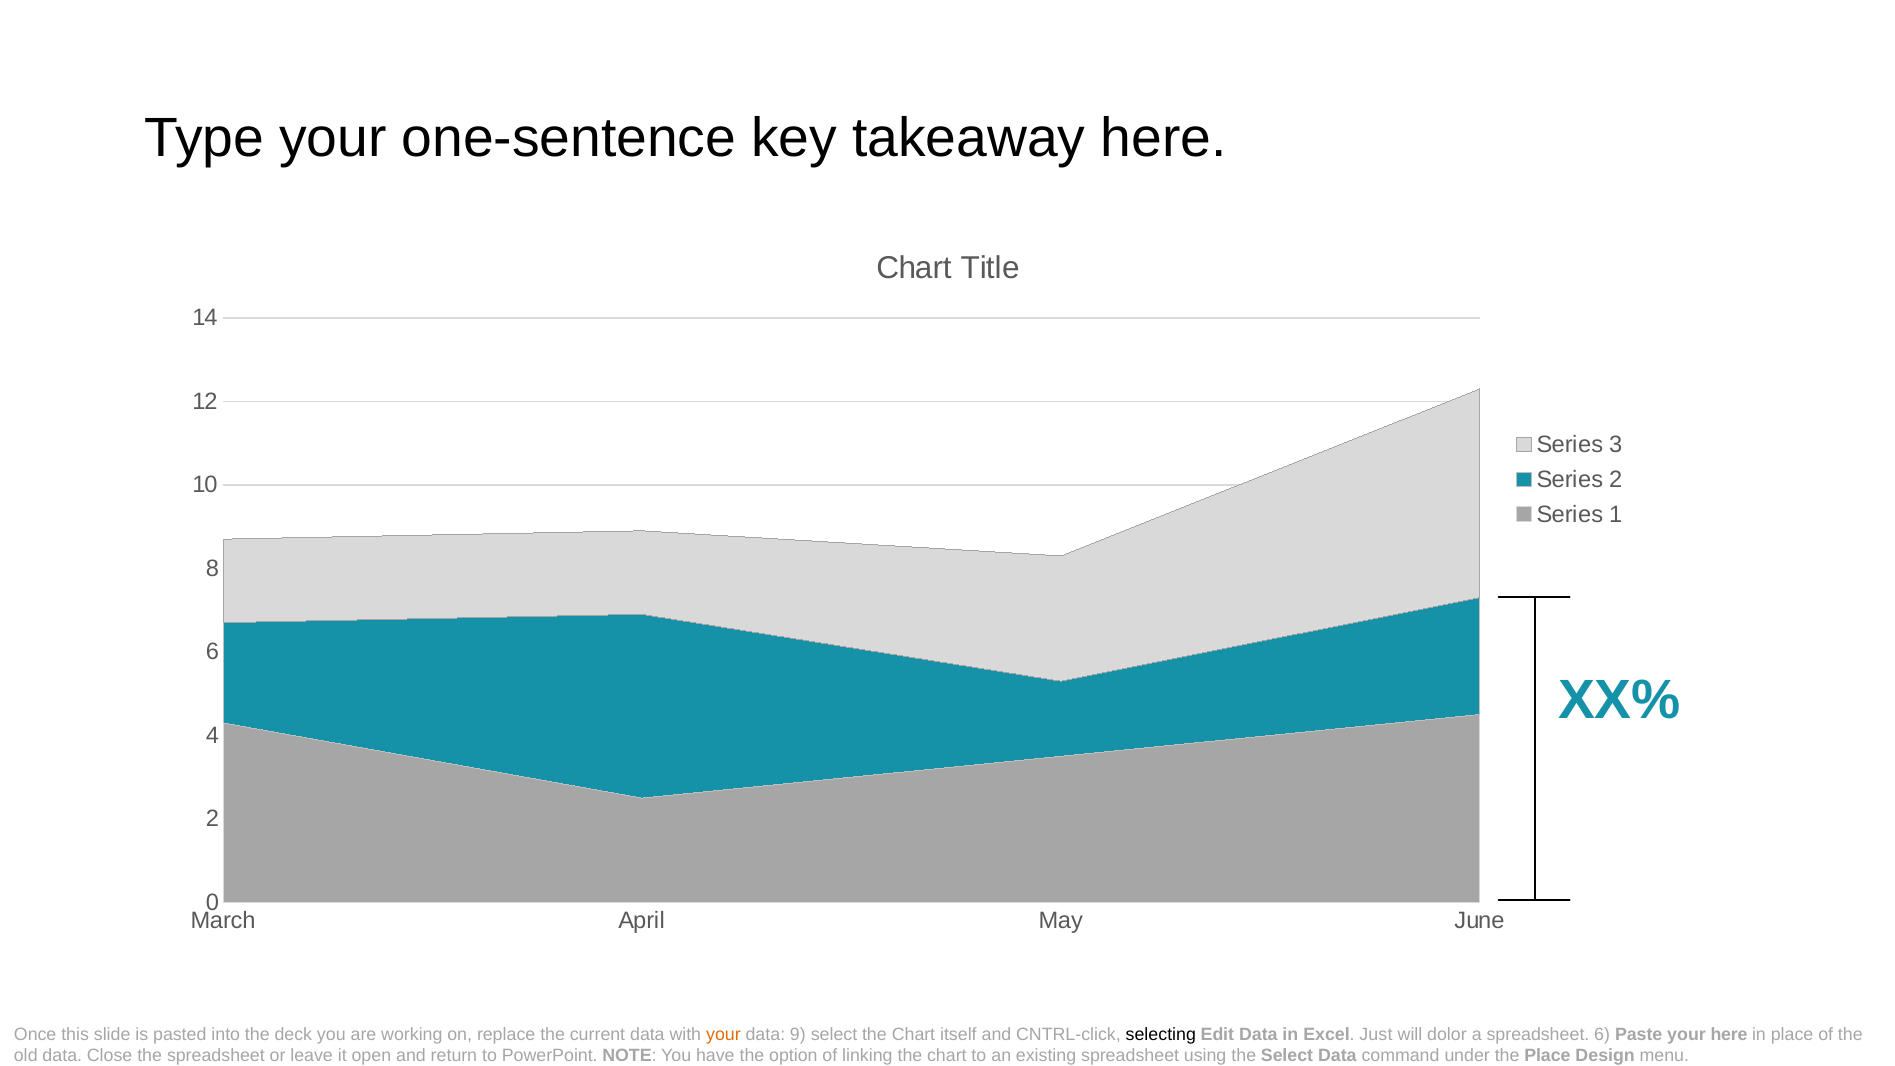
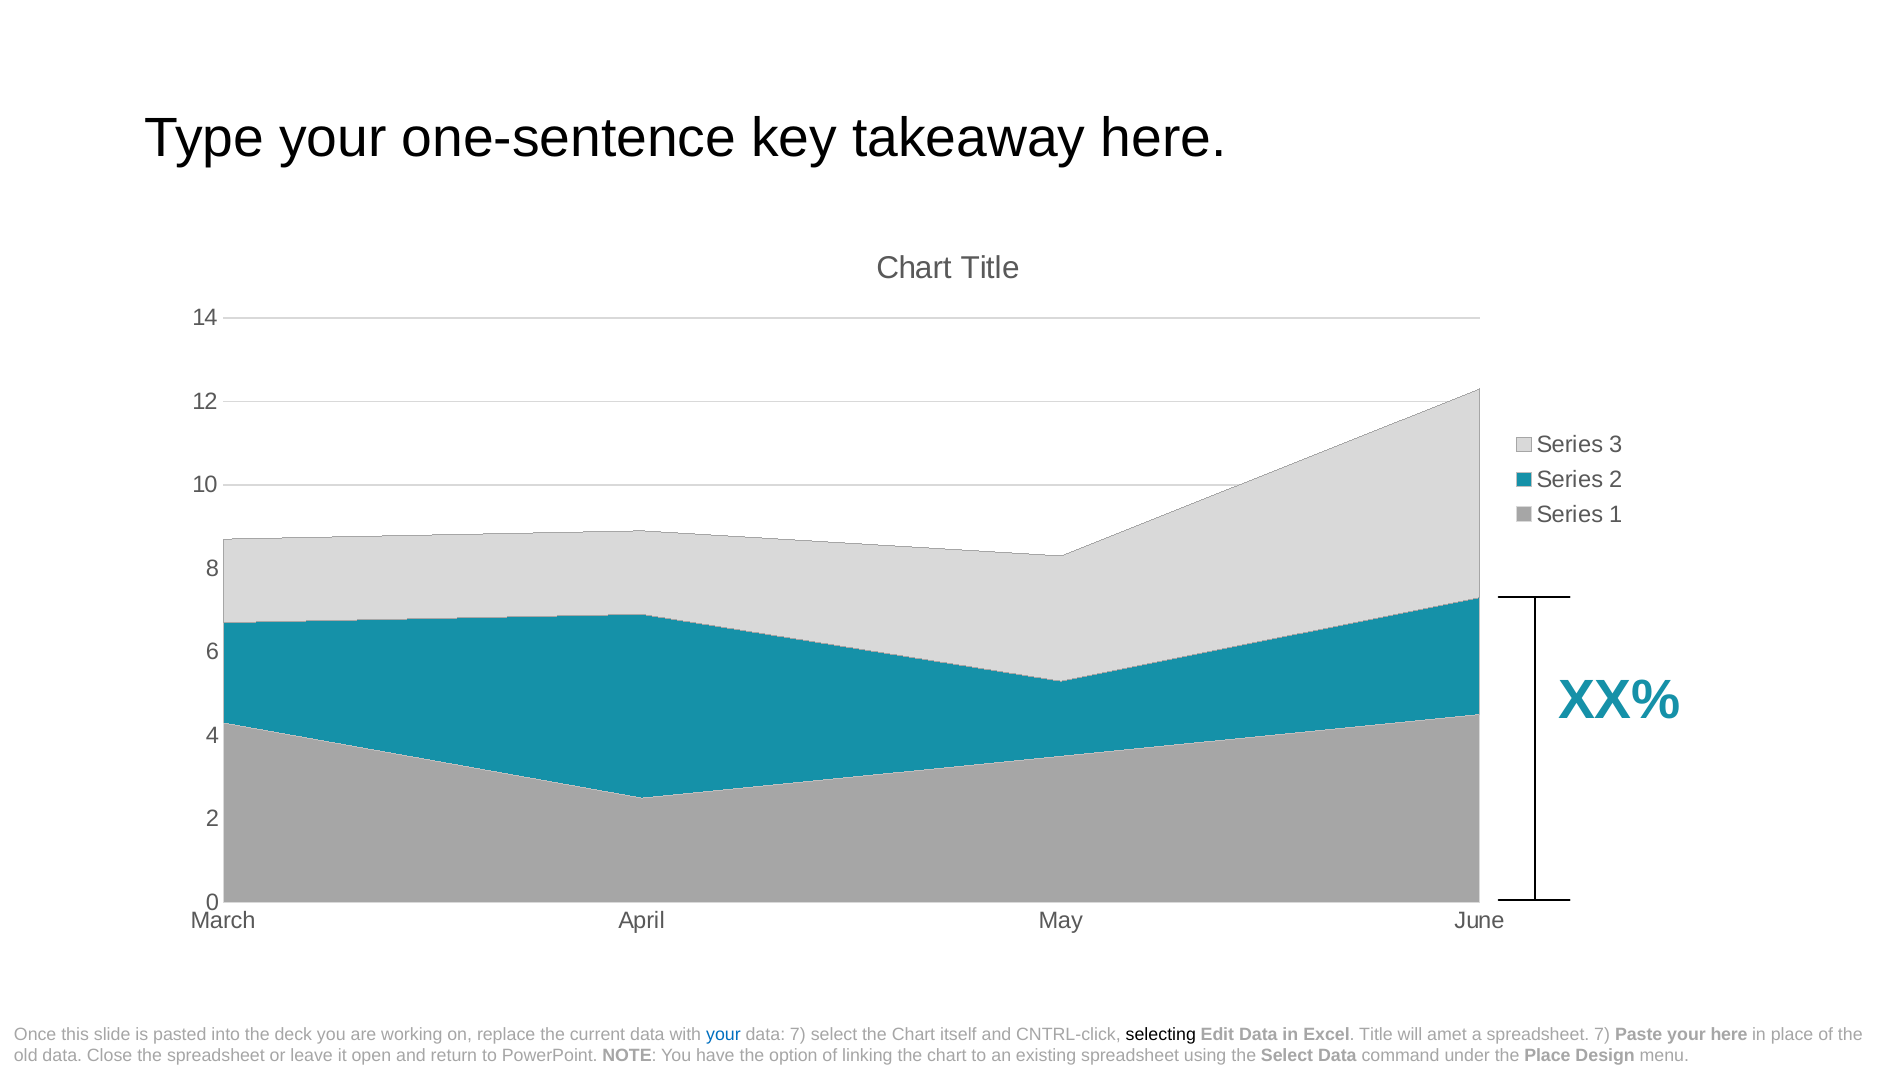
your colour: orange -> blue (723, 1034)
data 9: 9 -> 7 (798, 1034)
Excel Just: Just -> Title (1376, 1034)
dolor: dolor -> amet (1447, 1034)
spreadsheet 6: 6 -> 7 (1602, 1034)
